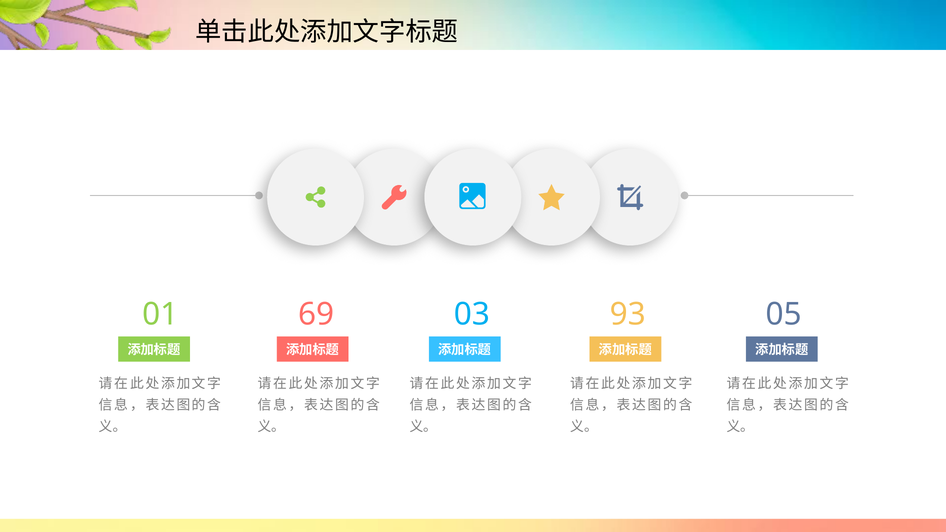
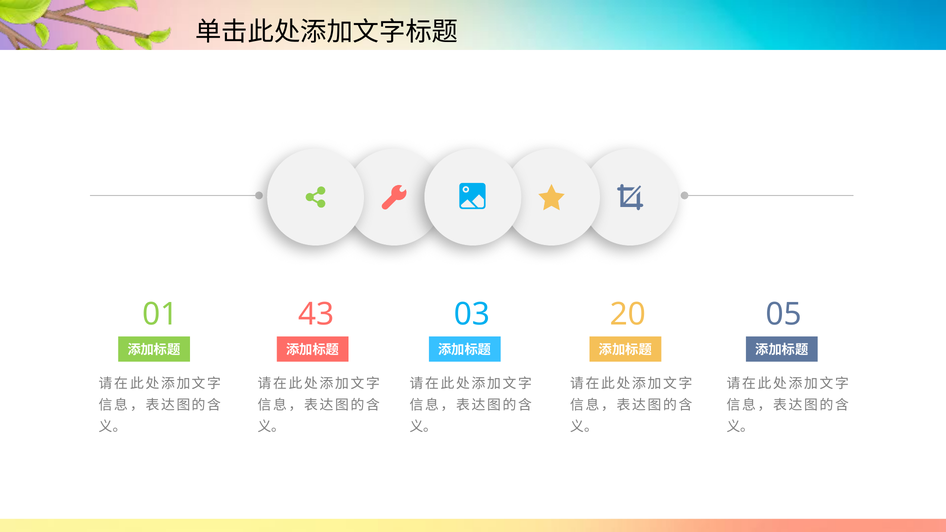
69: 69 -> 43 (316, 314)
93: 93 -> 20 (628, 314)
